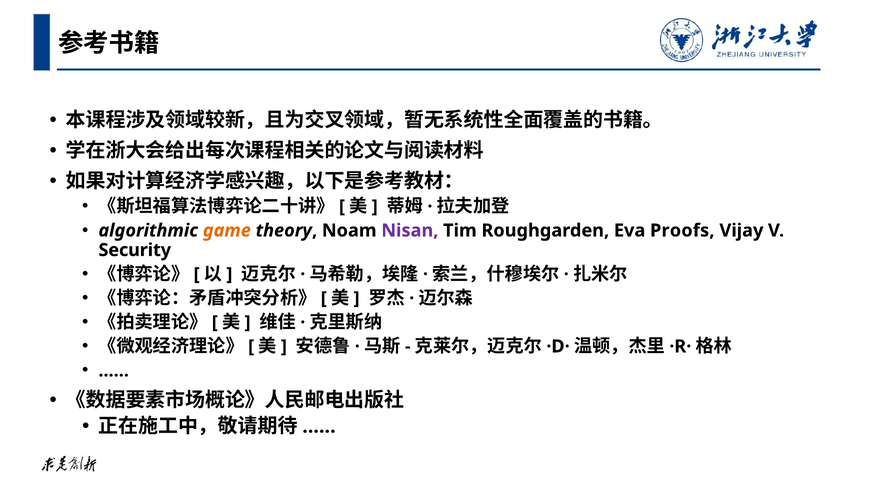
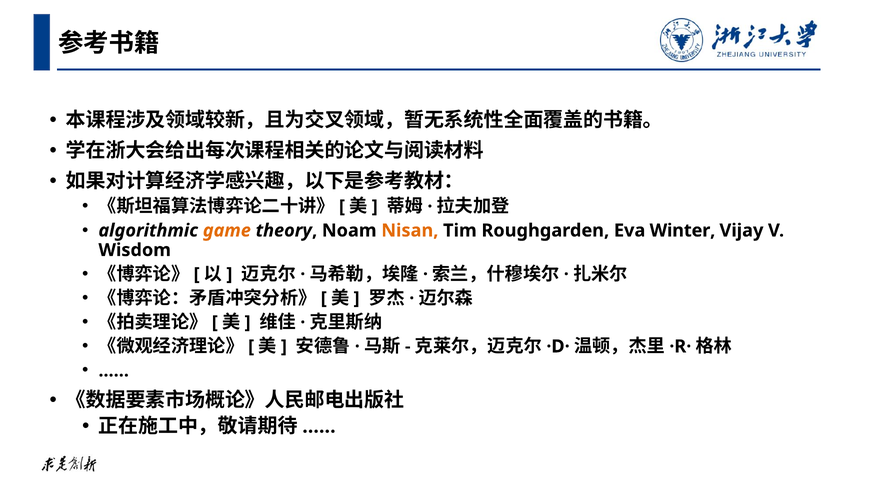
Nisan colour: purple -> orange (410, 231)
Proofs: Proofs -> Winter (682, 231)
Security: Security -> Wisdom (135, 250)
